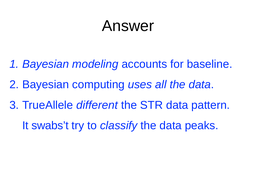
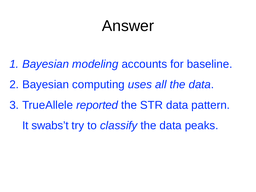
different: different -> reported (97, 105)
